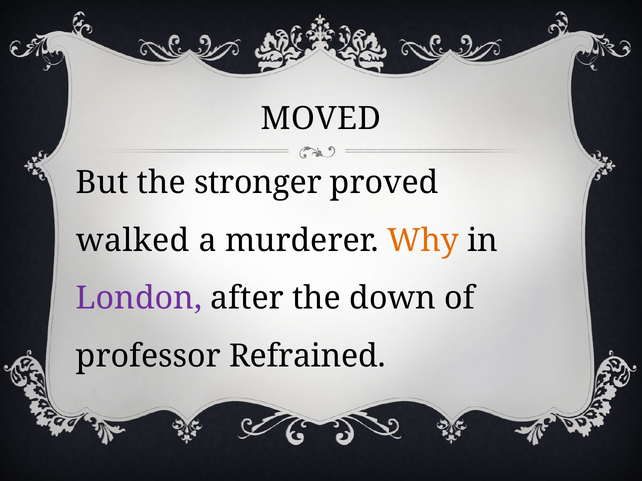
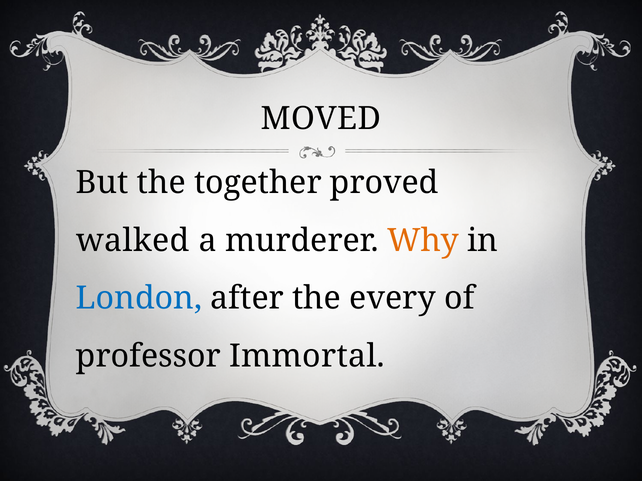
stronger: stronger -> together (258, 183)
London colour: purple -> blue (139, 299)
down: down -> every (393, 299)
Refrained: Refrained -> Immortal (307, 356)
